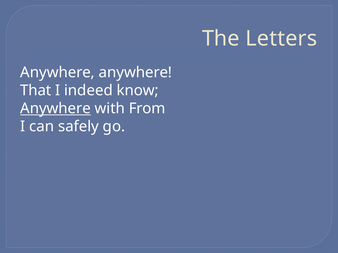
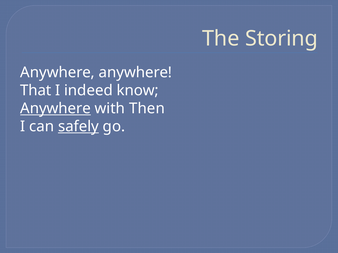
Letters: Letters -> Storing (281, 38)
From: From -> Then (147, 109)
safely underline: none -> present (78, 127)
